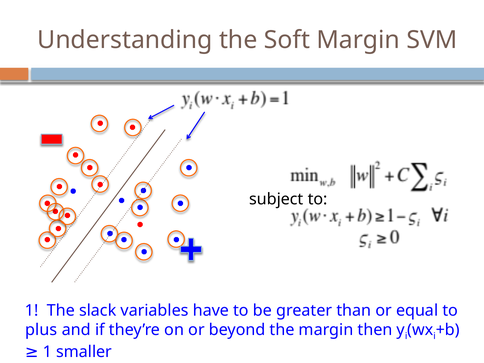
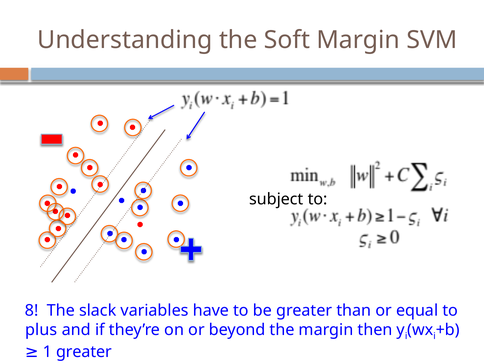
1: 1 -> 8 (32, 310)
1 smaller: smaller -> greater (84, 352)
